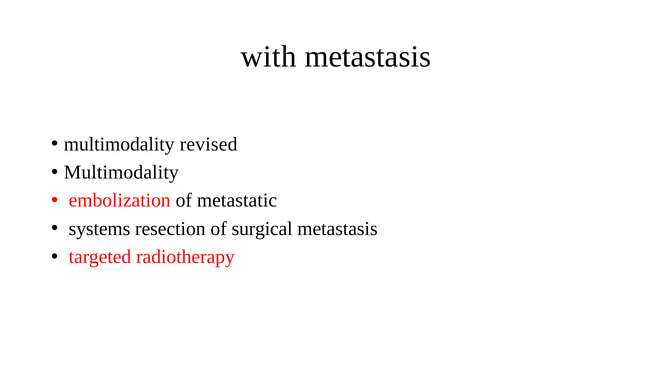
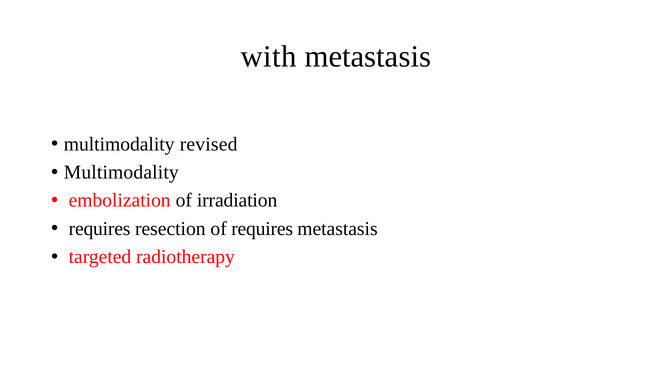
metastatic: metastatic -> irradiation (237, 201)
systems: systems -> requires (100, 229)
of surgical: surgical -> requires (262, 229)
